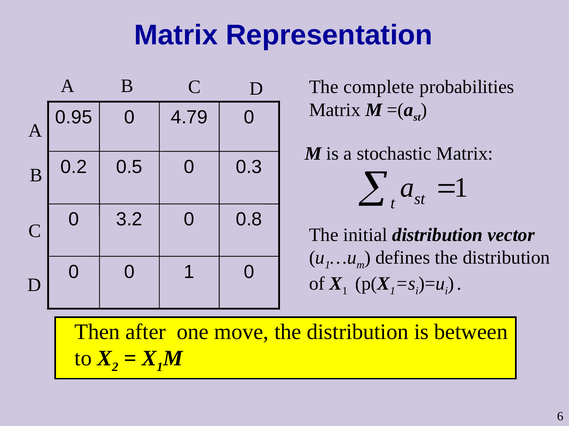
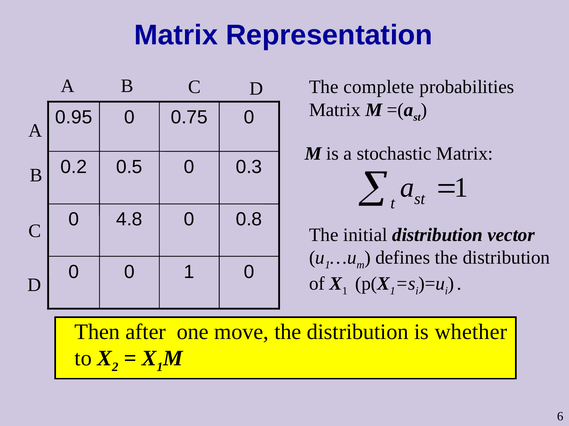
4.79: 4.79 -> 0.75 (189, 117)
3.2: 3.2 -> 4.8 (129, 220)
between: between -> whether (471, 332)
